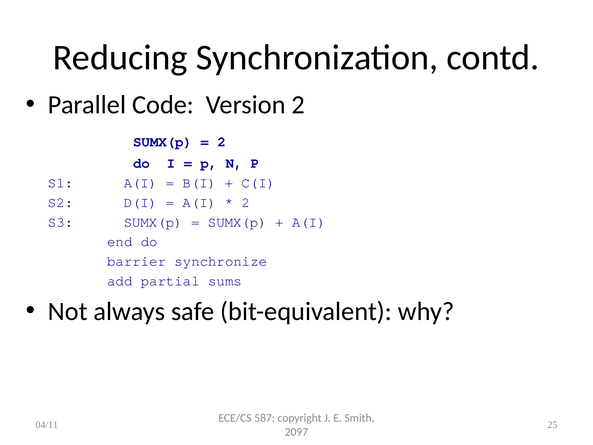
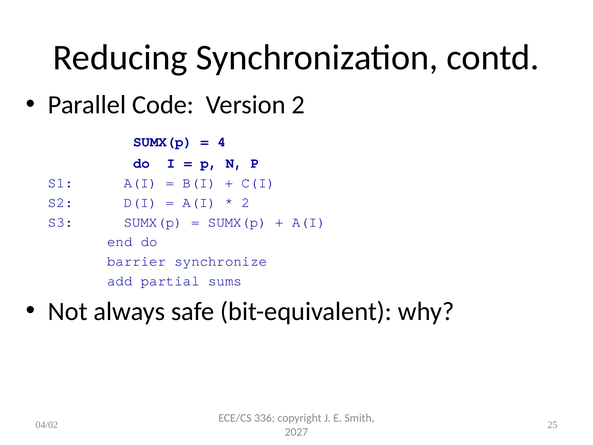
2: 2 -> 4 (222, 142)
587: 587 -> 336 (265, 418)
04/11: 04/11 -> 04/02 (47, 425)
2097: 2097 -> 2027 (296, 432)
